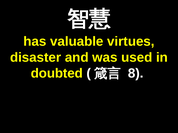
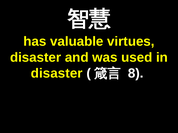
doubted: doubted -> disaster (57, 74)
